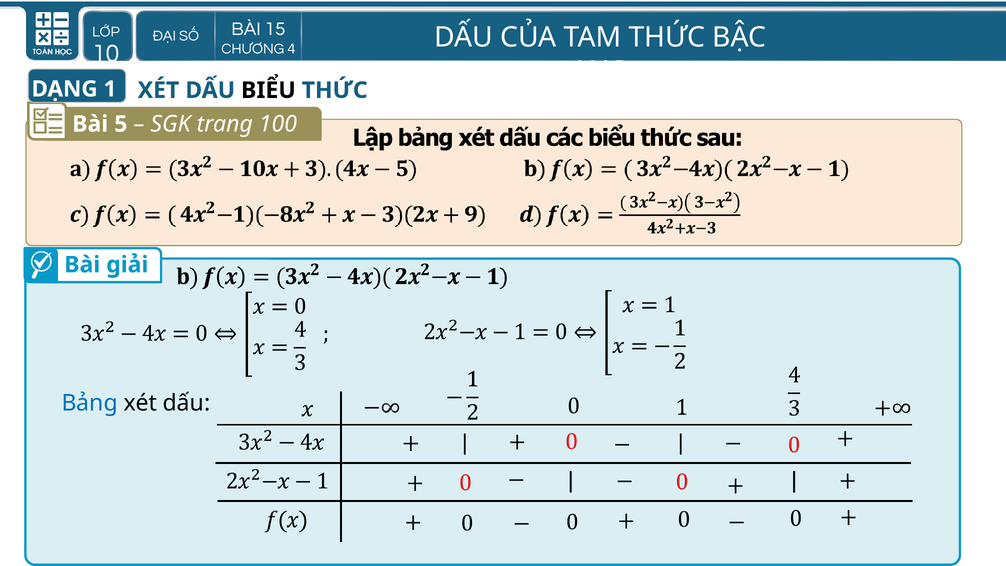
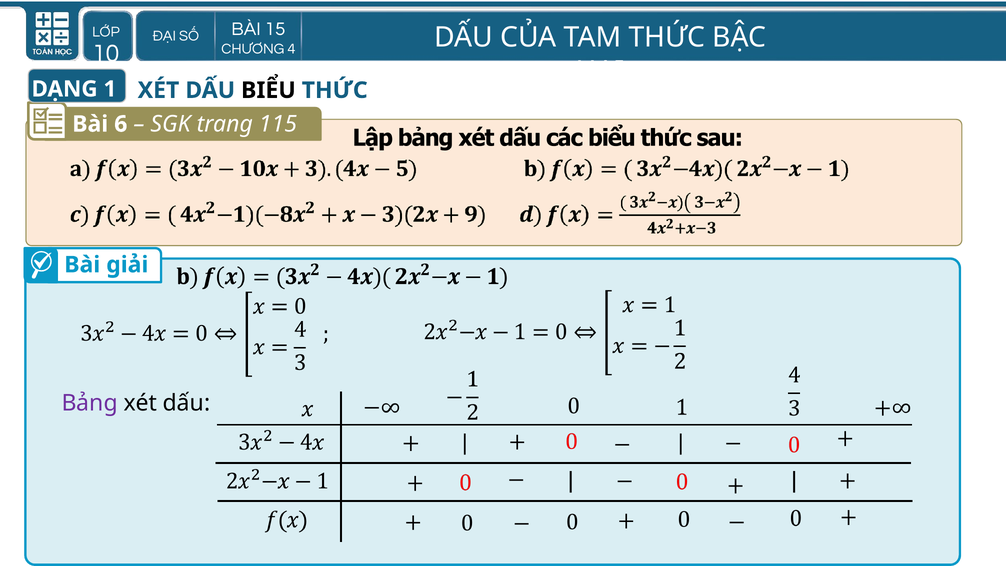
5: 5 -> 6 (121, 124)
100: 100 -> 115 (278, 124)
Bảng colour: blue -> purple (90, 403)
